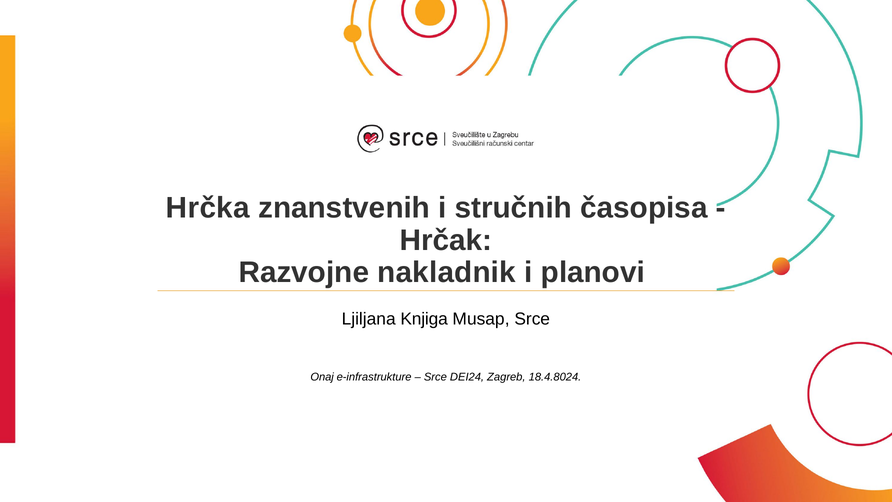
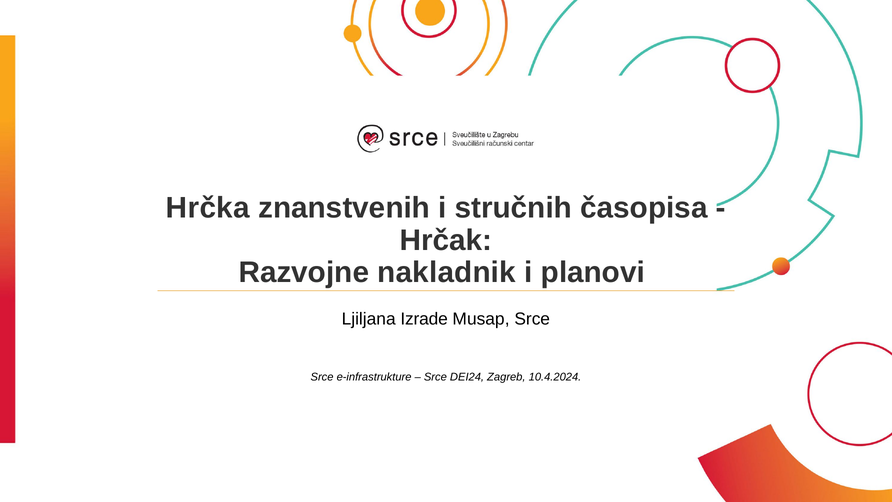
Knjiga: Knjiga -> Izrade (424, 319)
Onaj: Onaj -> Srce (322, 377)
18.4.8024: 18.4.8024 -> 10.4.2024 (555, 377)
